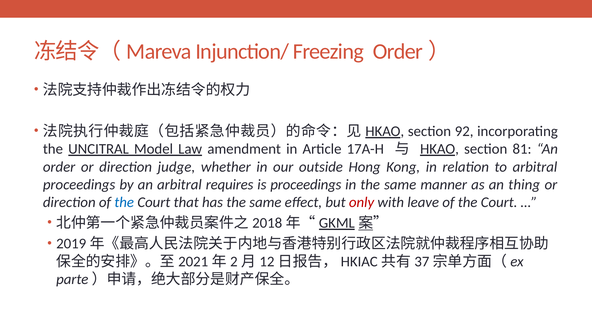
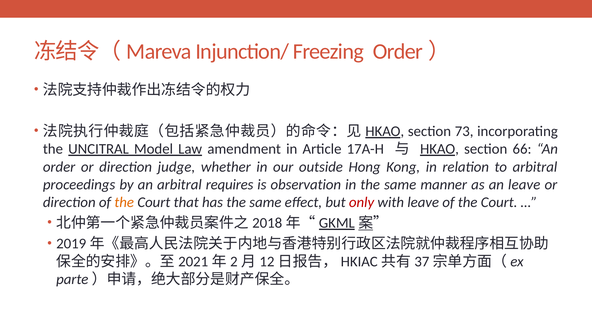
92: 92 -> 73 (464, 131)
81: 81 -> 66 (522, 149)
is proceedings: proceedings -> observation (306, 185)
an thing: thing -> leave (524, 185)
the colour: blue -> orange (124, 202)
